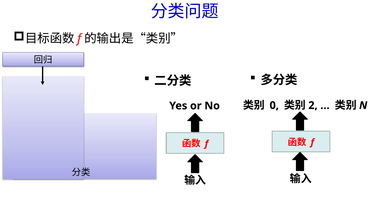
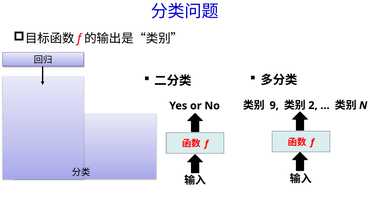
0: 0 -> 9 (274, 105)
